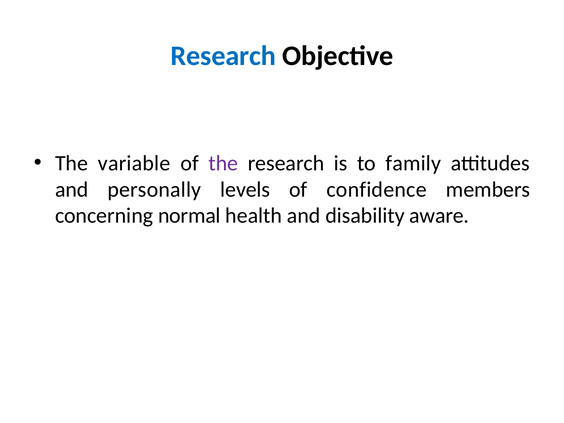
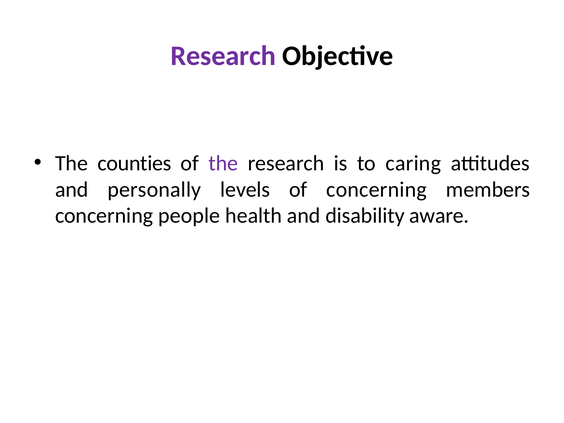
Research colour: blue -> purple (223, 56)
variable: variable -> counties (134, 163)
family: family -> caring (413, 163)
of confidence: confidence -> concerning (377, 189)
normal: normal -> people (189, 216)
